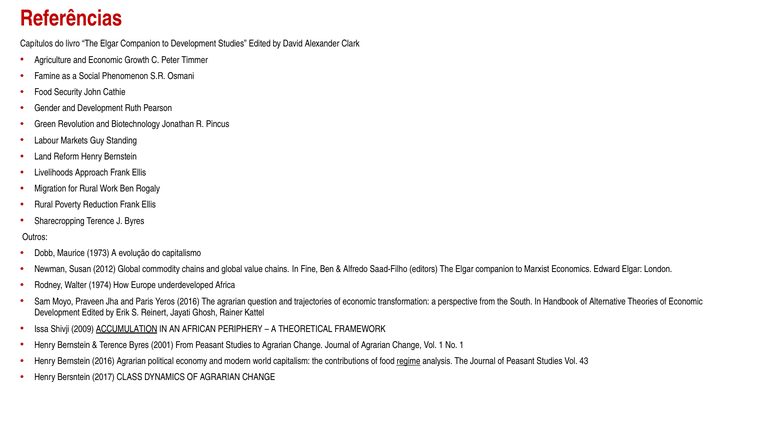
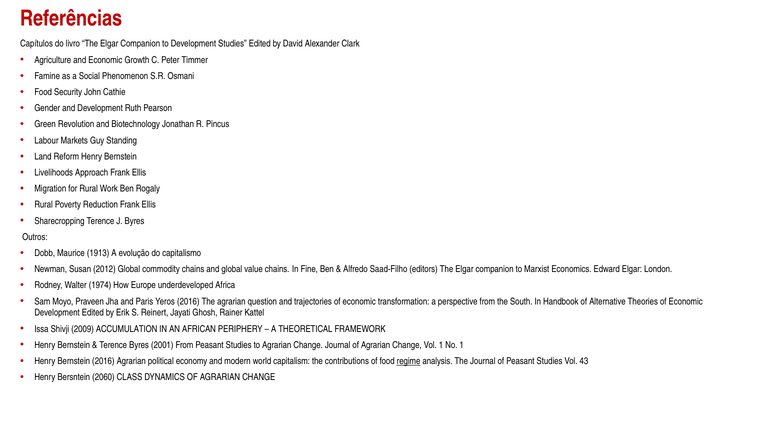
1973: 1973 -> 1913 (98, 253)
ACCUMULATION underline: present -> none (127, 329)
2017: 2017 -> 2060 (103, 377)
